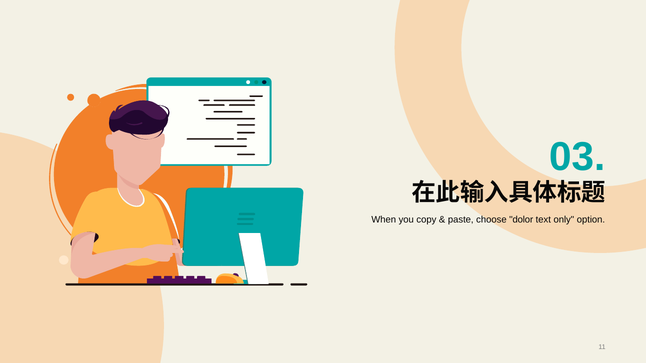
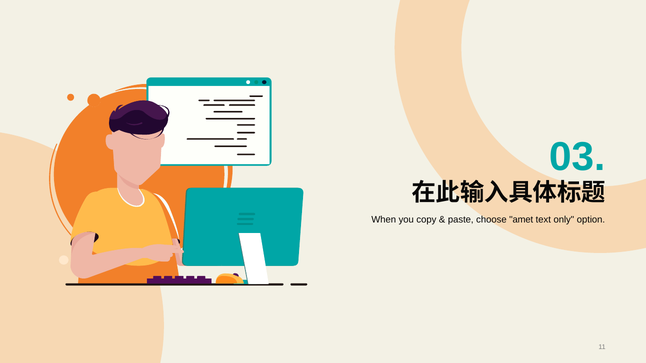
dolor: dolor -> amet (521, 220)
